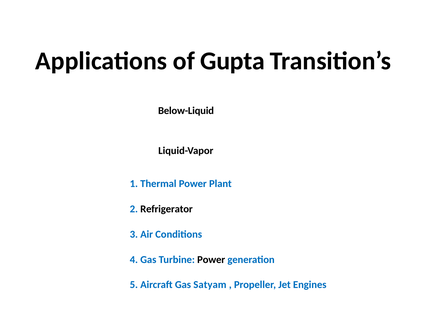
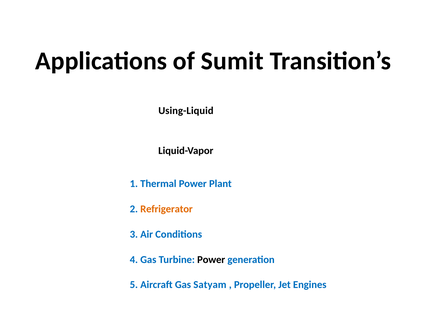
Gupta: Gupta -> Sumit (232, 61)
Below-Liquid: Below-Liquid -> Using-Liquid (186, 111)
Refrigerator colour: black -> orange (167, 209)
